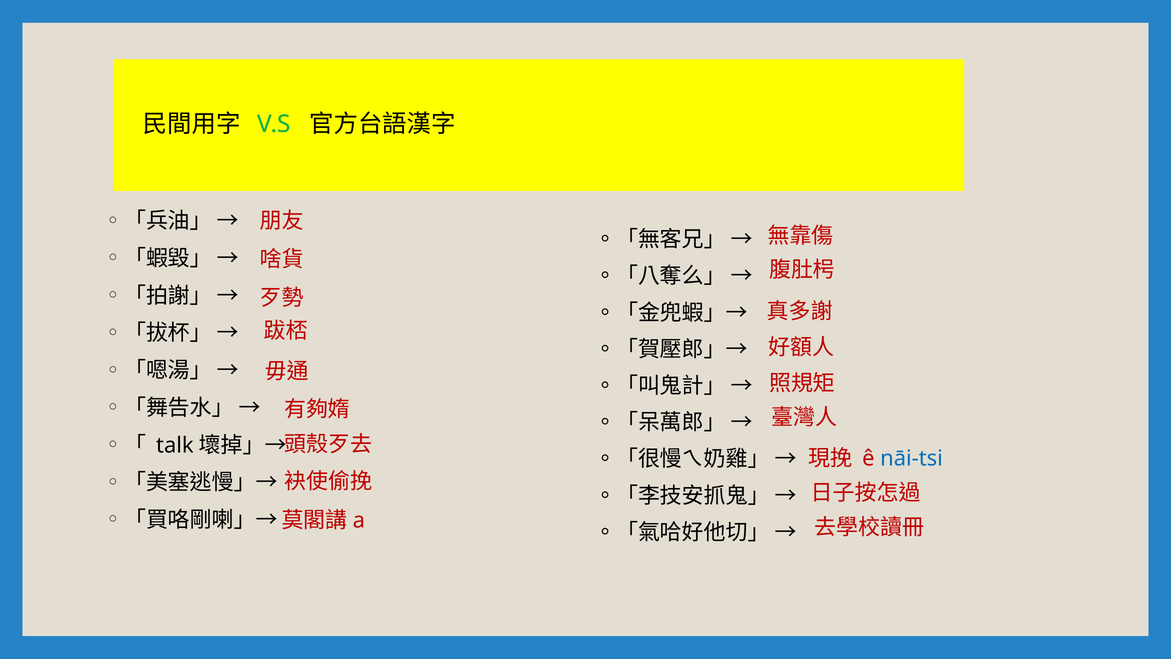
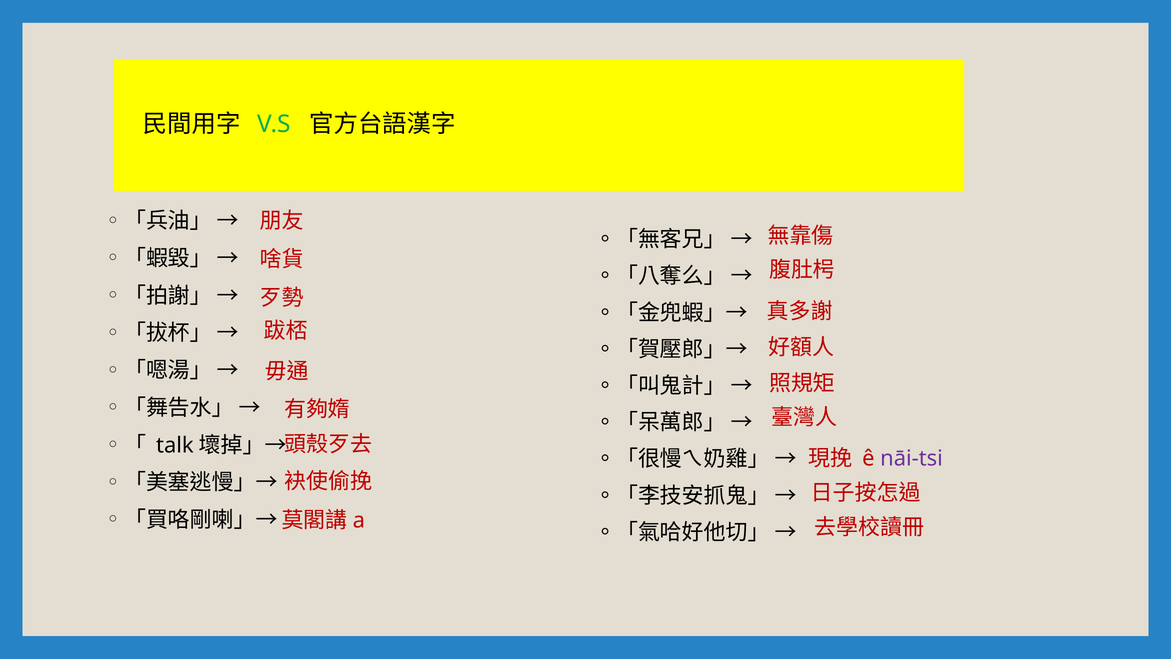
nāi-tsi colour: blue -> purple (912, 458)
